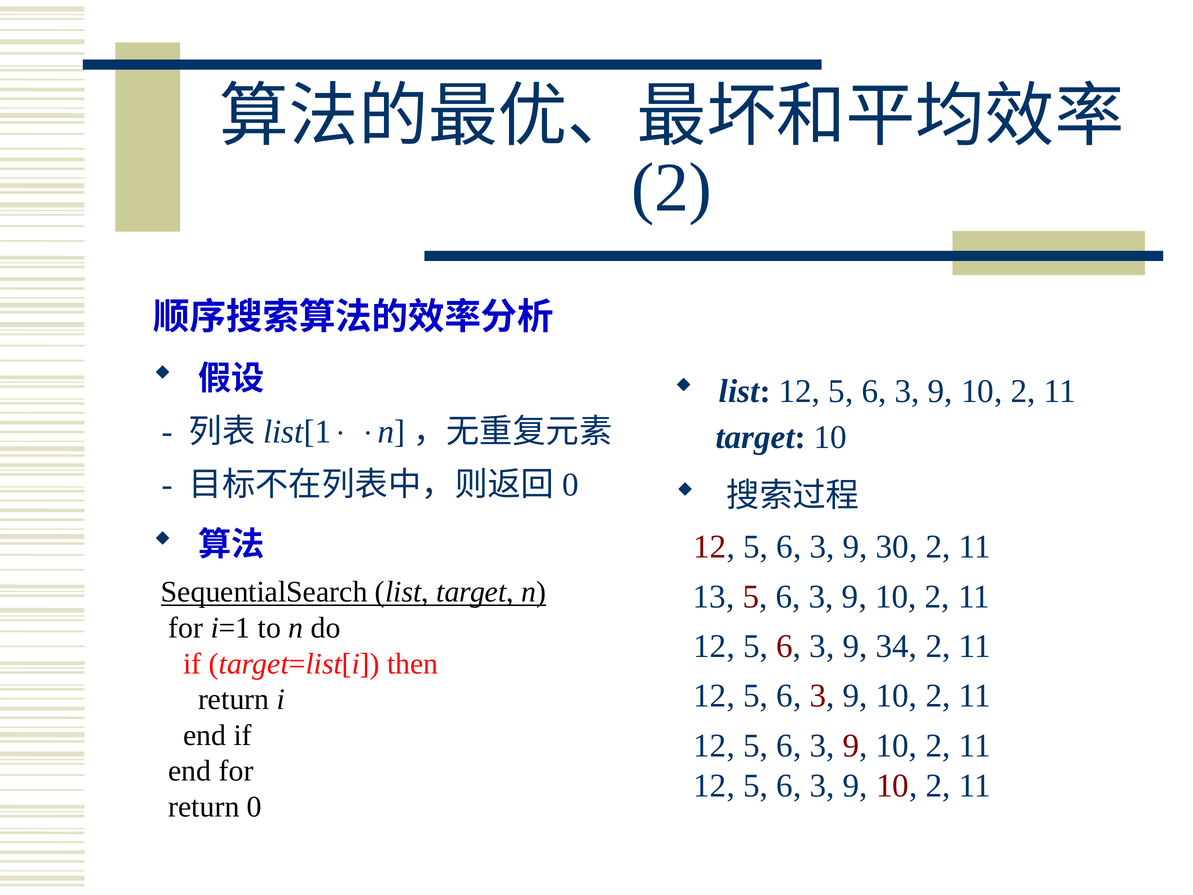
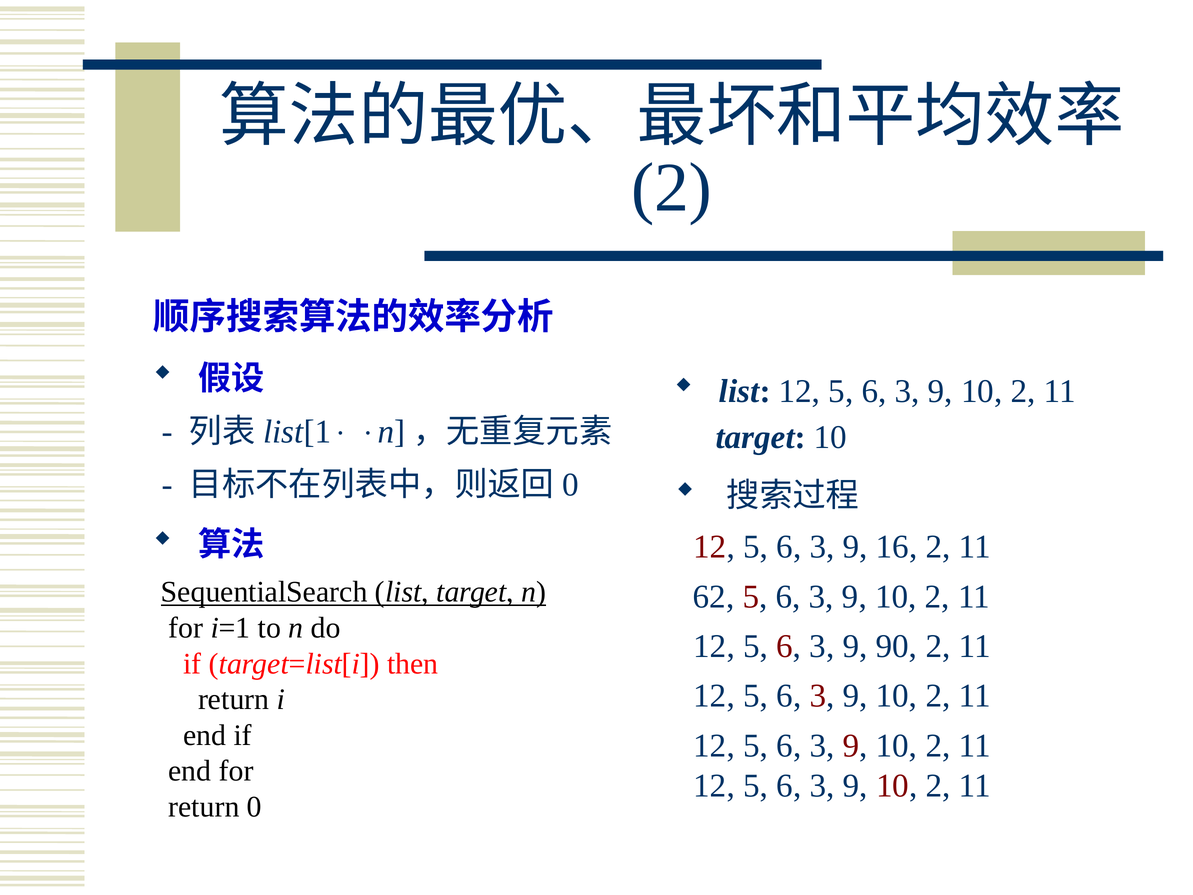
30: 30 -> 16 (897, 547)
13: 13 -> 62 (714, 596)
34: 34 -> 90 (896, 646)
